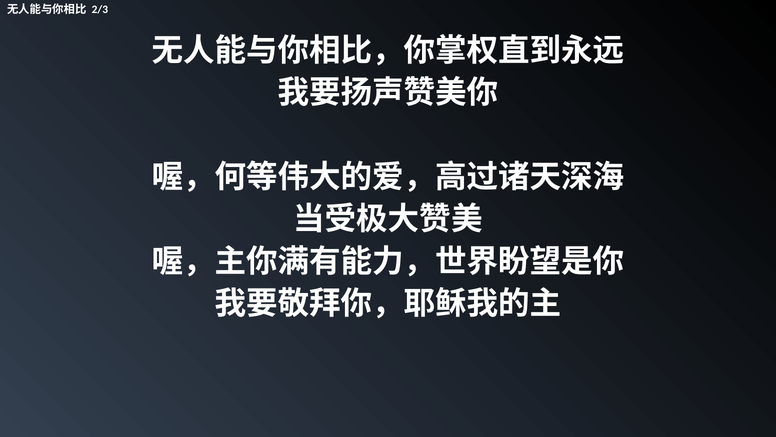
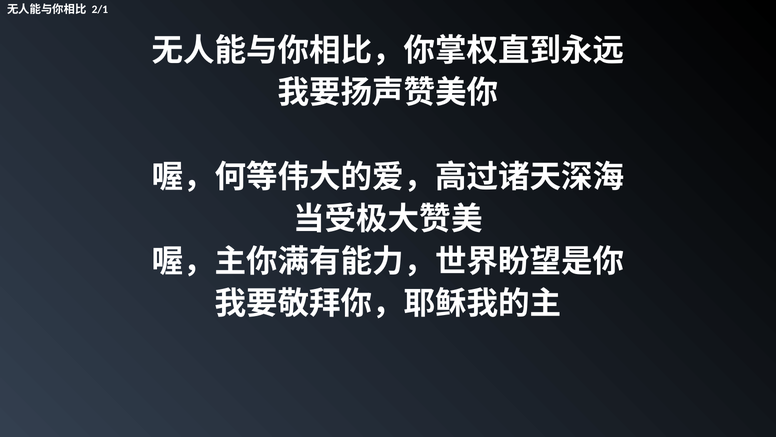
2/3: 2/3 -> 2/1 (100, 10)
